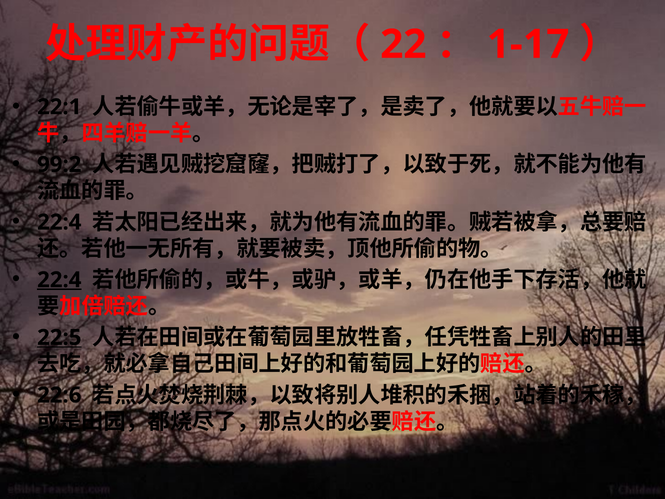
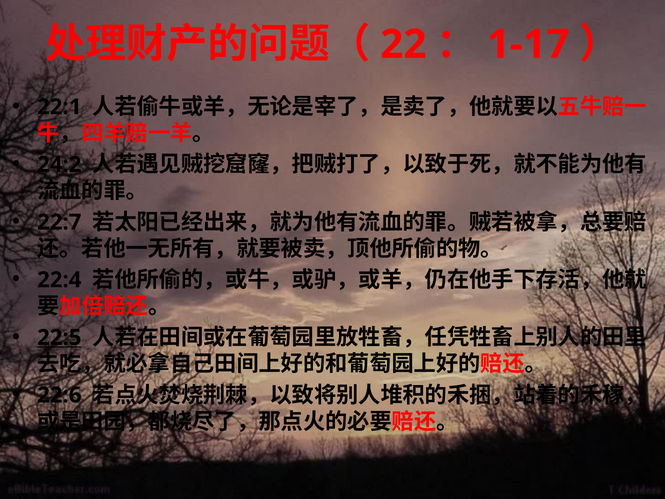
99:2: 99:2 -> 24:2 (59, 164)
22:4: 22:4 -> 22:7 (59, 222)
22:4 underline: present -> none (59, 280)
